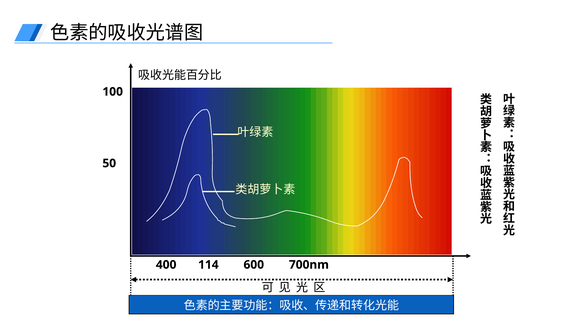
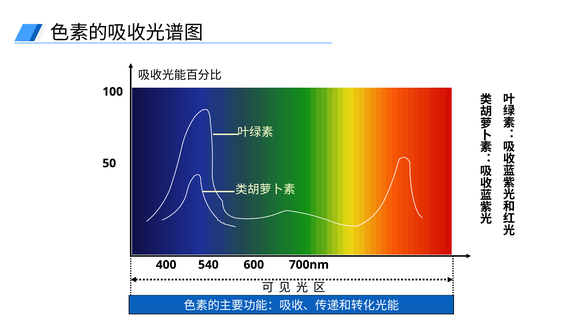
114: 114 -> 540 (208, 265)
